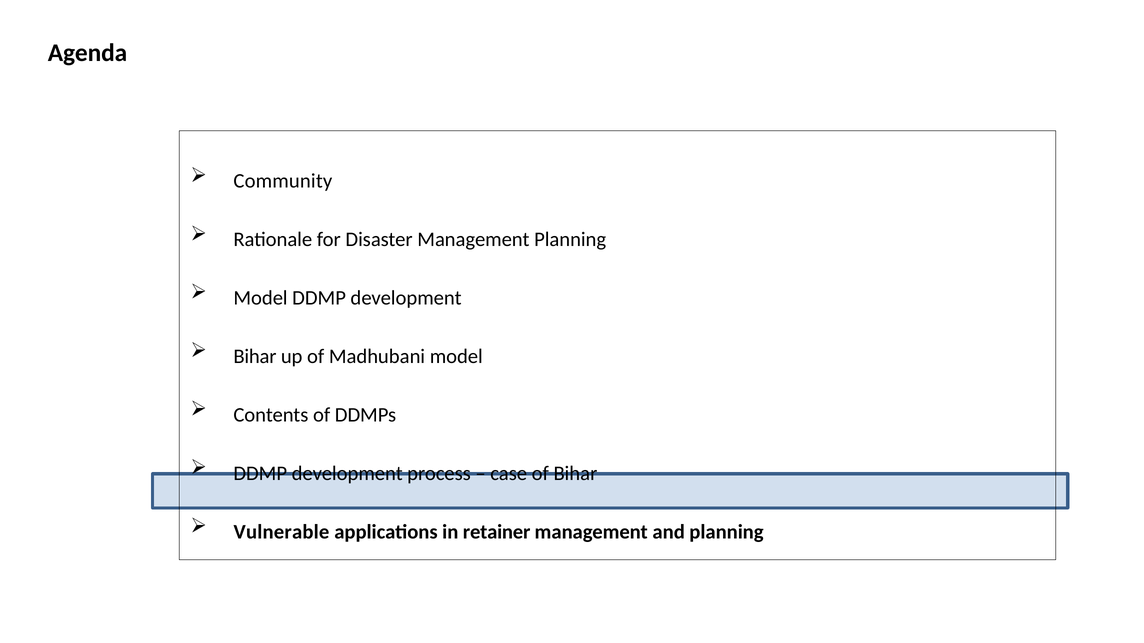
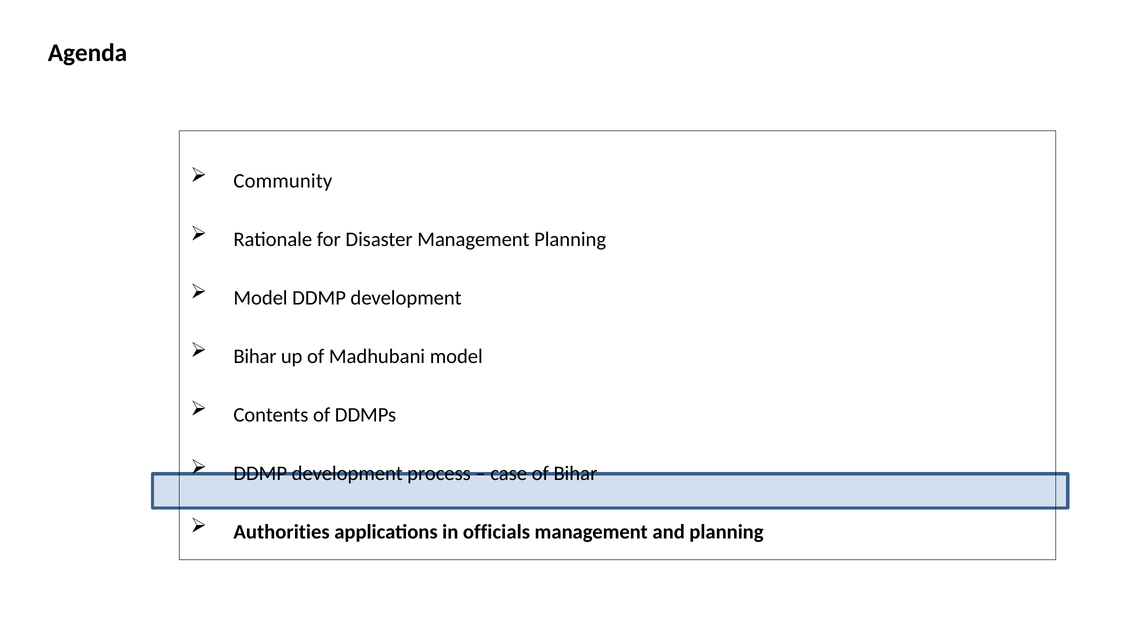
Vulnerable: Vulnerable -> Authorities (282, 532)
retainer: retainer -> officials (496, 532)
